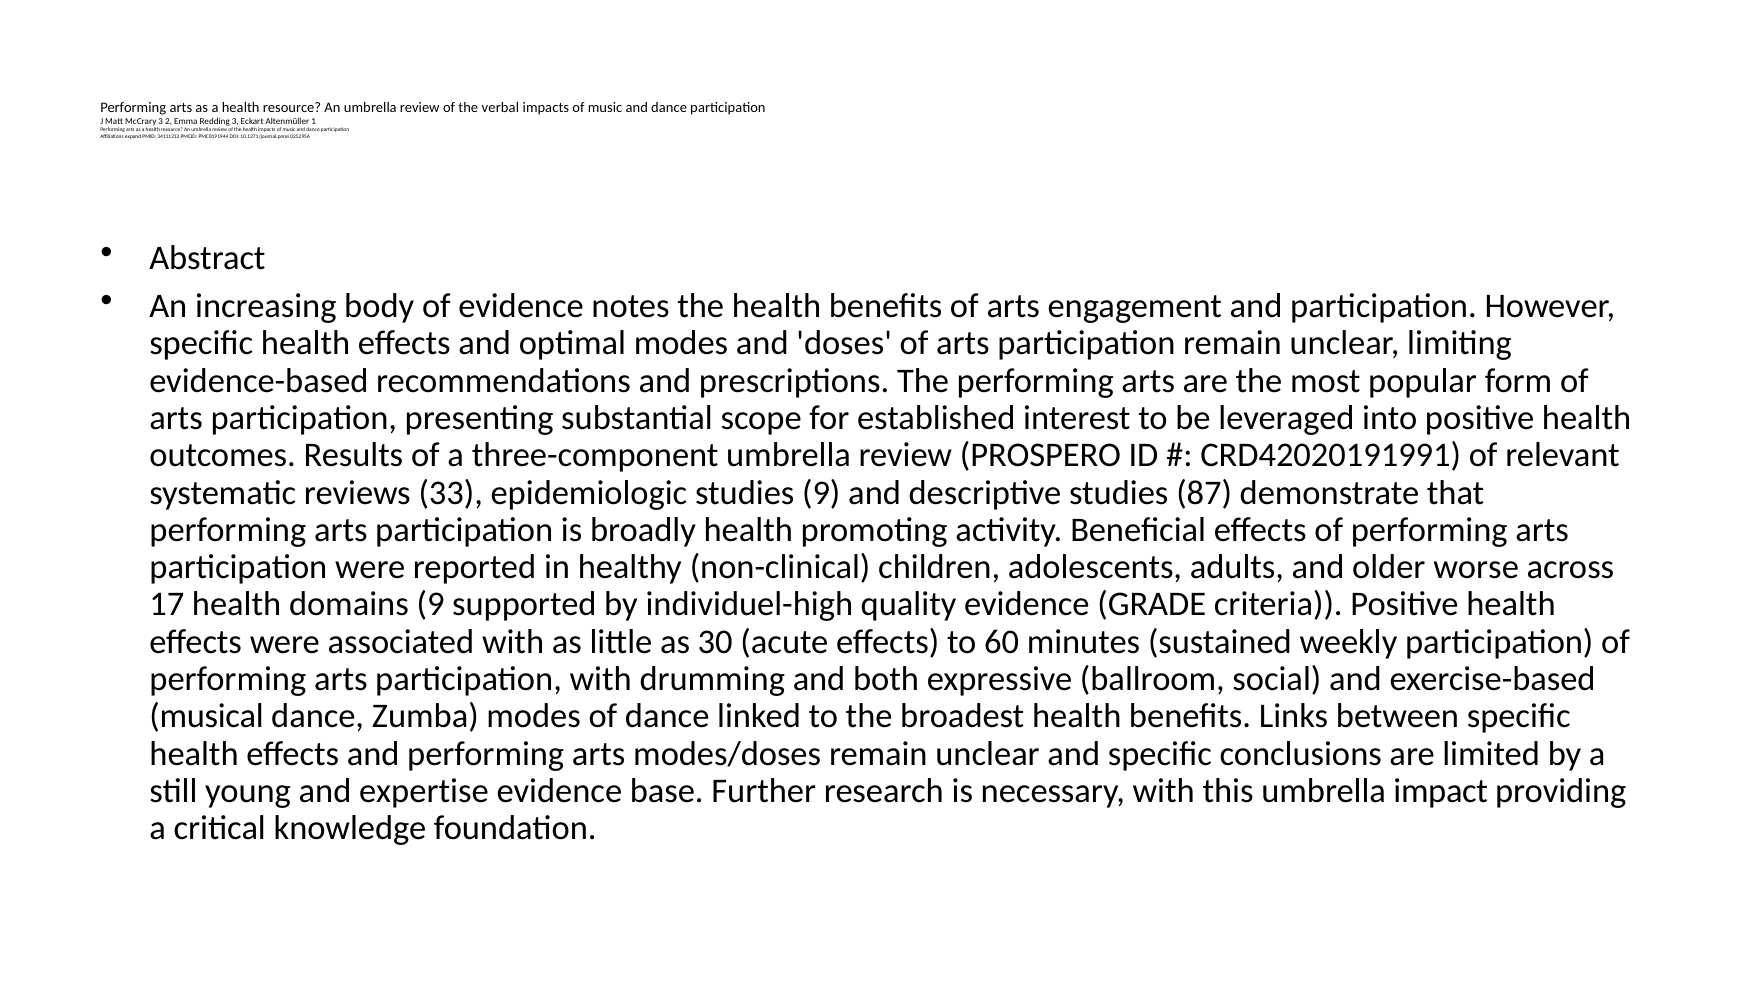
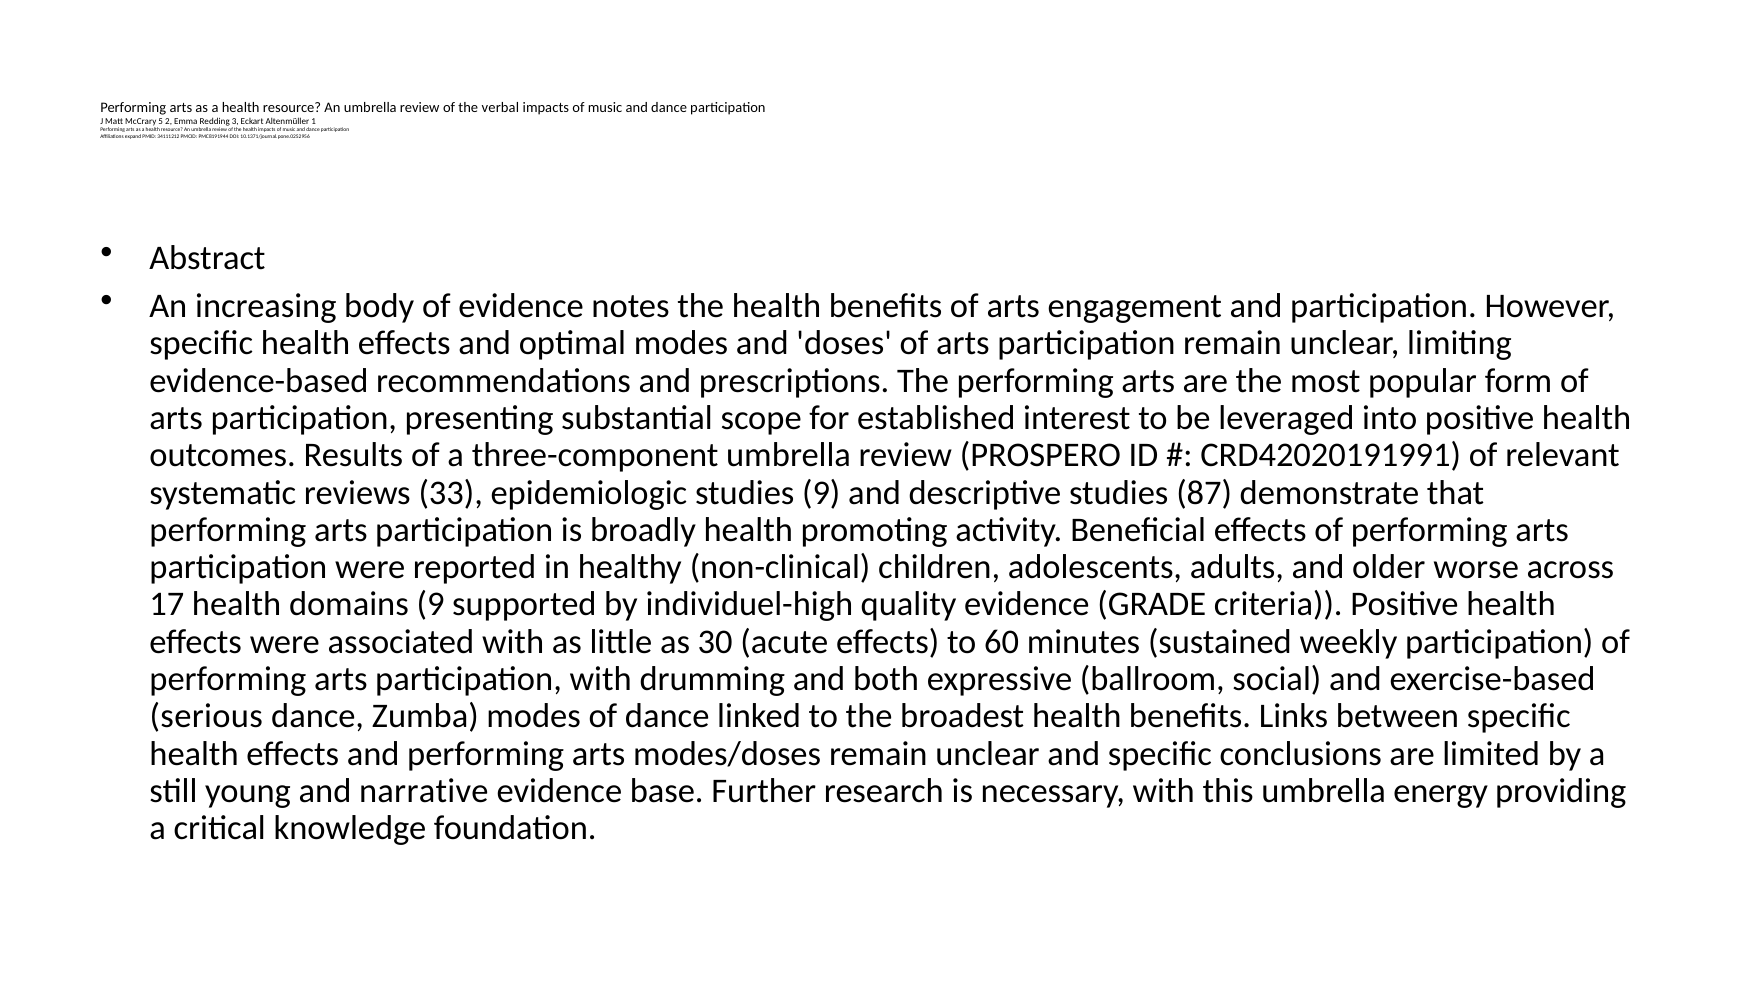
McCrary 3: 3 -> 5 (161, 122)
musical: musical -> serious (206, 717)
expertise: expertise -> narrative (424, 791)
impact: impact -> energy (1441, 791)
